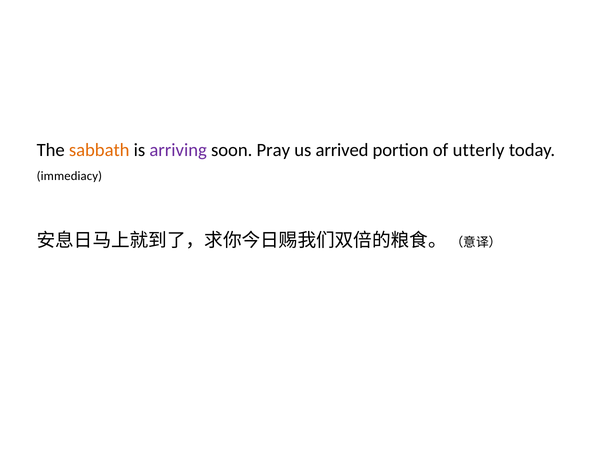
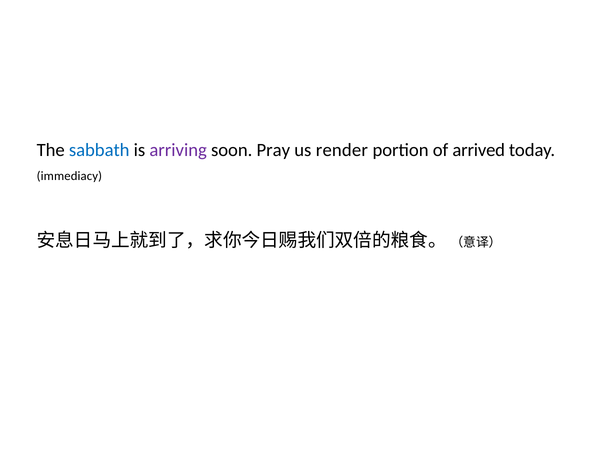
sabbath colour: orange -> blue (99, 150)
arrived: arrived -> render (342, 150)
utterly: utterly -> arrived (479, 150)
